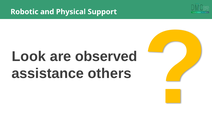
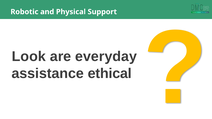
observed: observed -> everyday (106, 57)
others: others -> ethical (110, 74)
